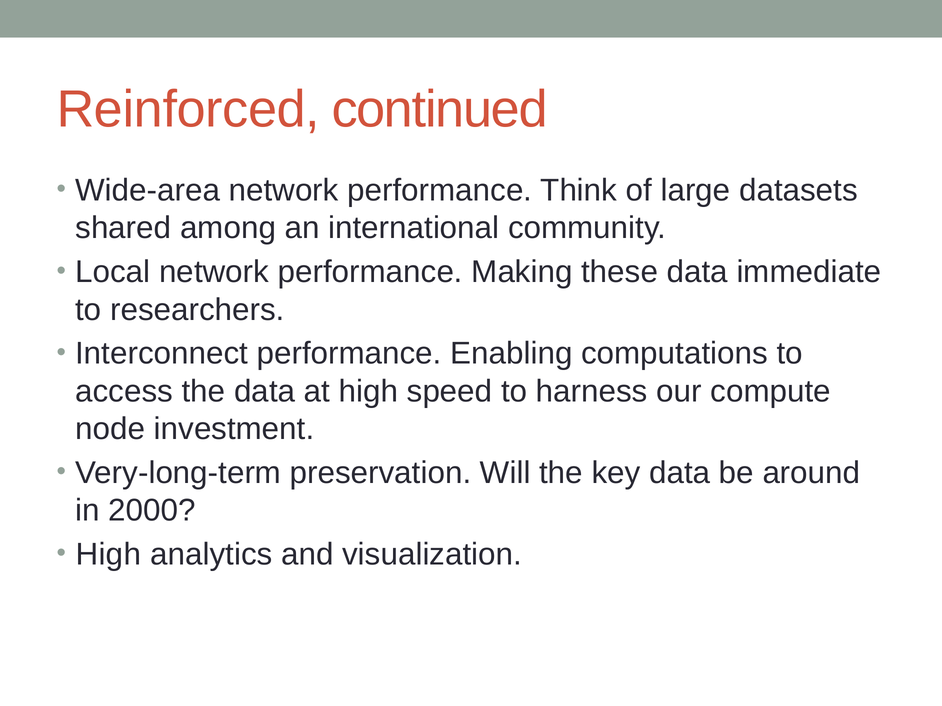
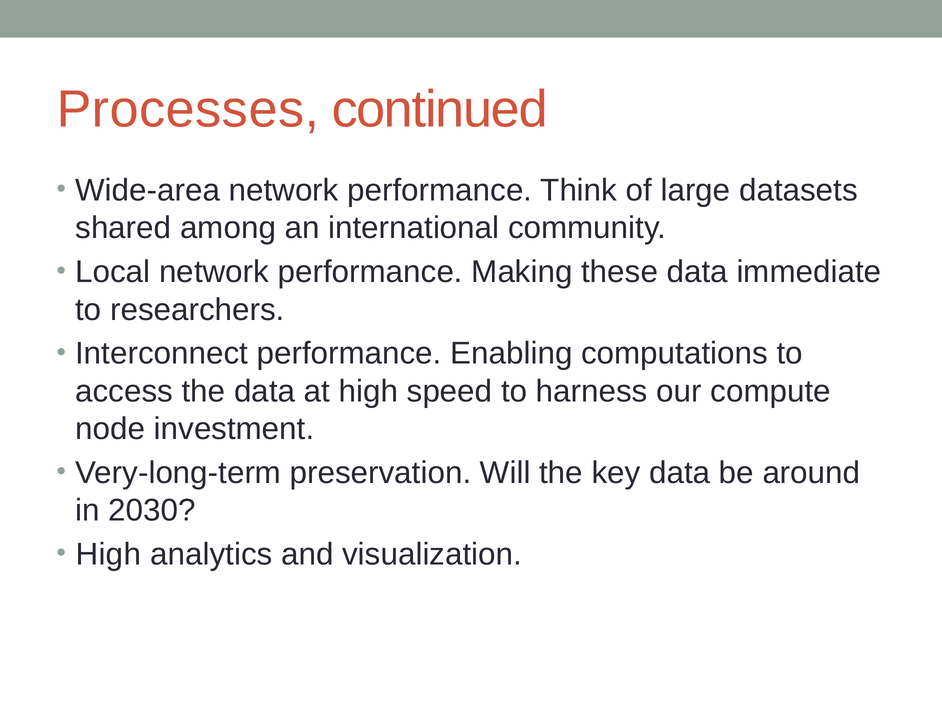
Reinforced: Reinforced -> Processes (188, 110)
2000: 2000 -> 2030 (152, 511)
